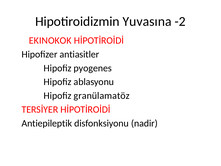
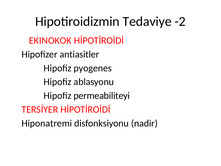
Yuvasına: Yuvasına -> Tedaviye (147, 21)
granülamatöz: granülamatöz -> permeabiliteyi (102, 96)
Antiepileptik: Antiepileptik -> Hiponatremi (47, 123)
